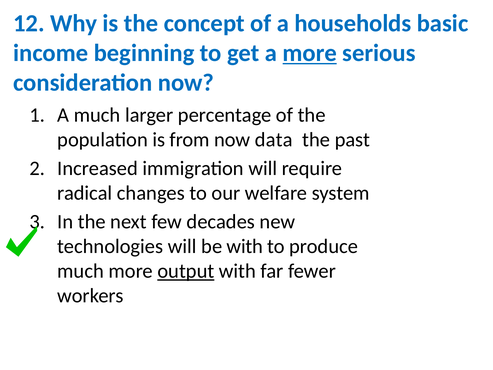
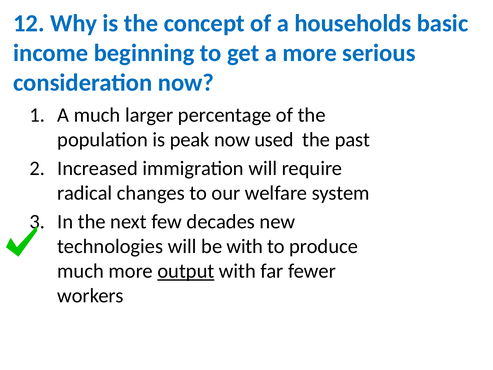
more underline: present -> none (310, 53)
from: from -> peak (190, 139)
data: data -> used (274, 139)
